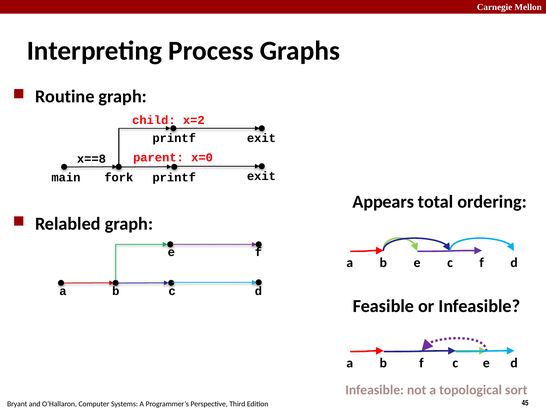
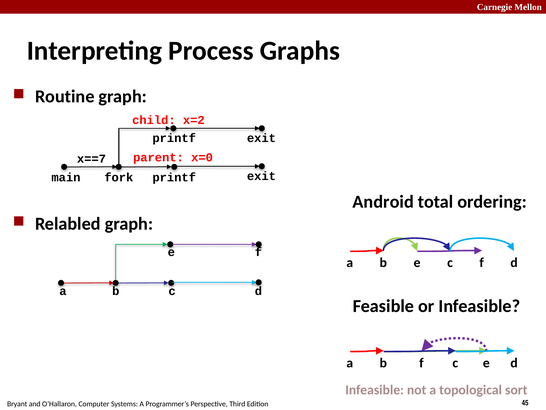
x==8: x==8 -> x==7 (92, 158)
Appears: Appears -> Android (383, 201)
